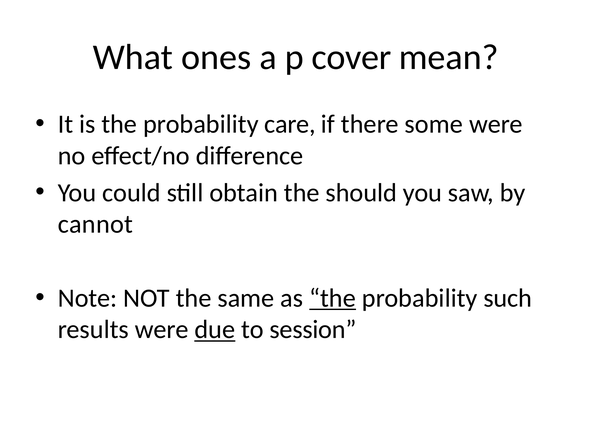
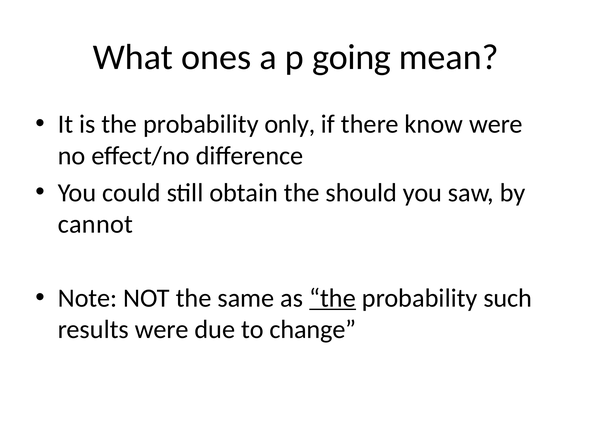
cover: cover -> going (352, 57)
care: care -> only (290, 124)
some: some -> know (434, 124)
due underline: present -> none (215, 330)
session: session -> change (313, 330)
